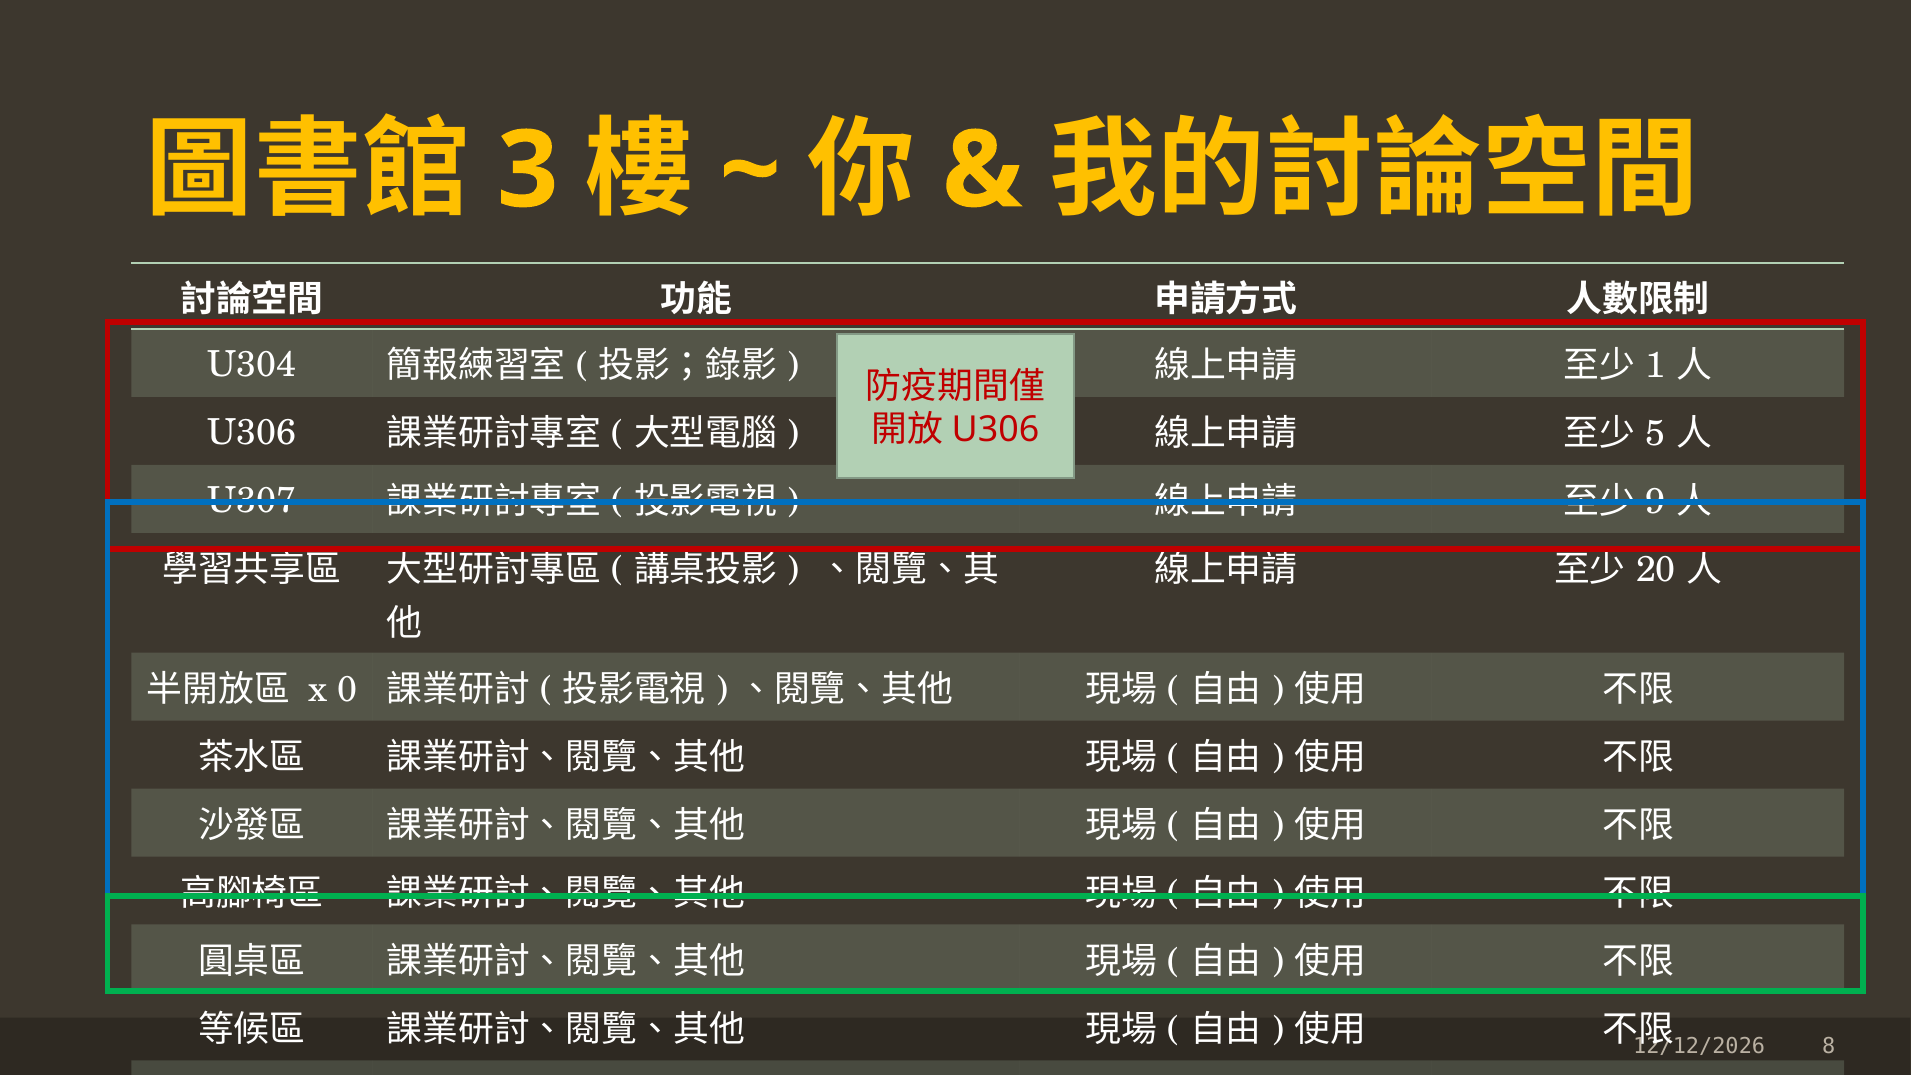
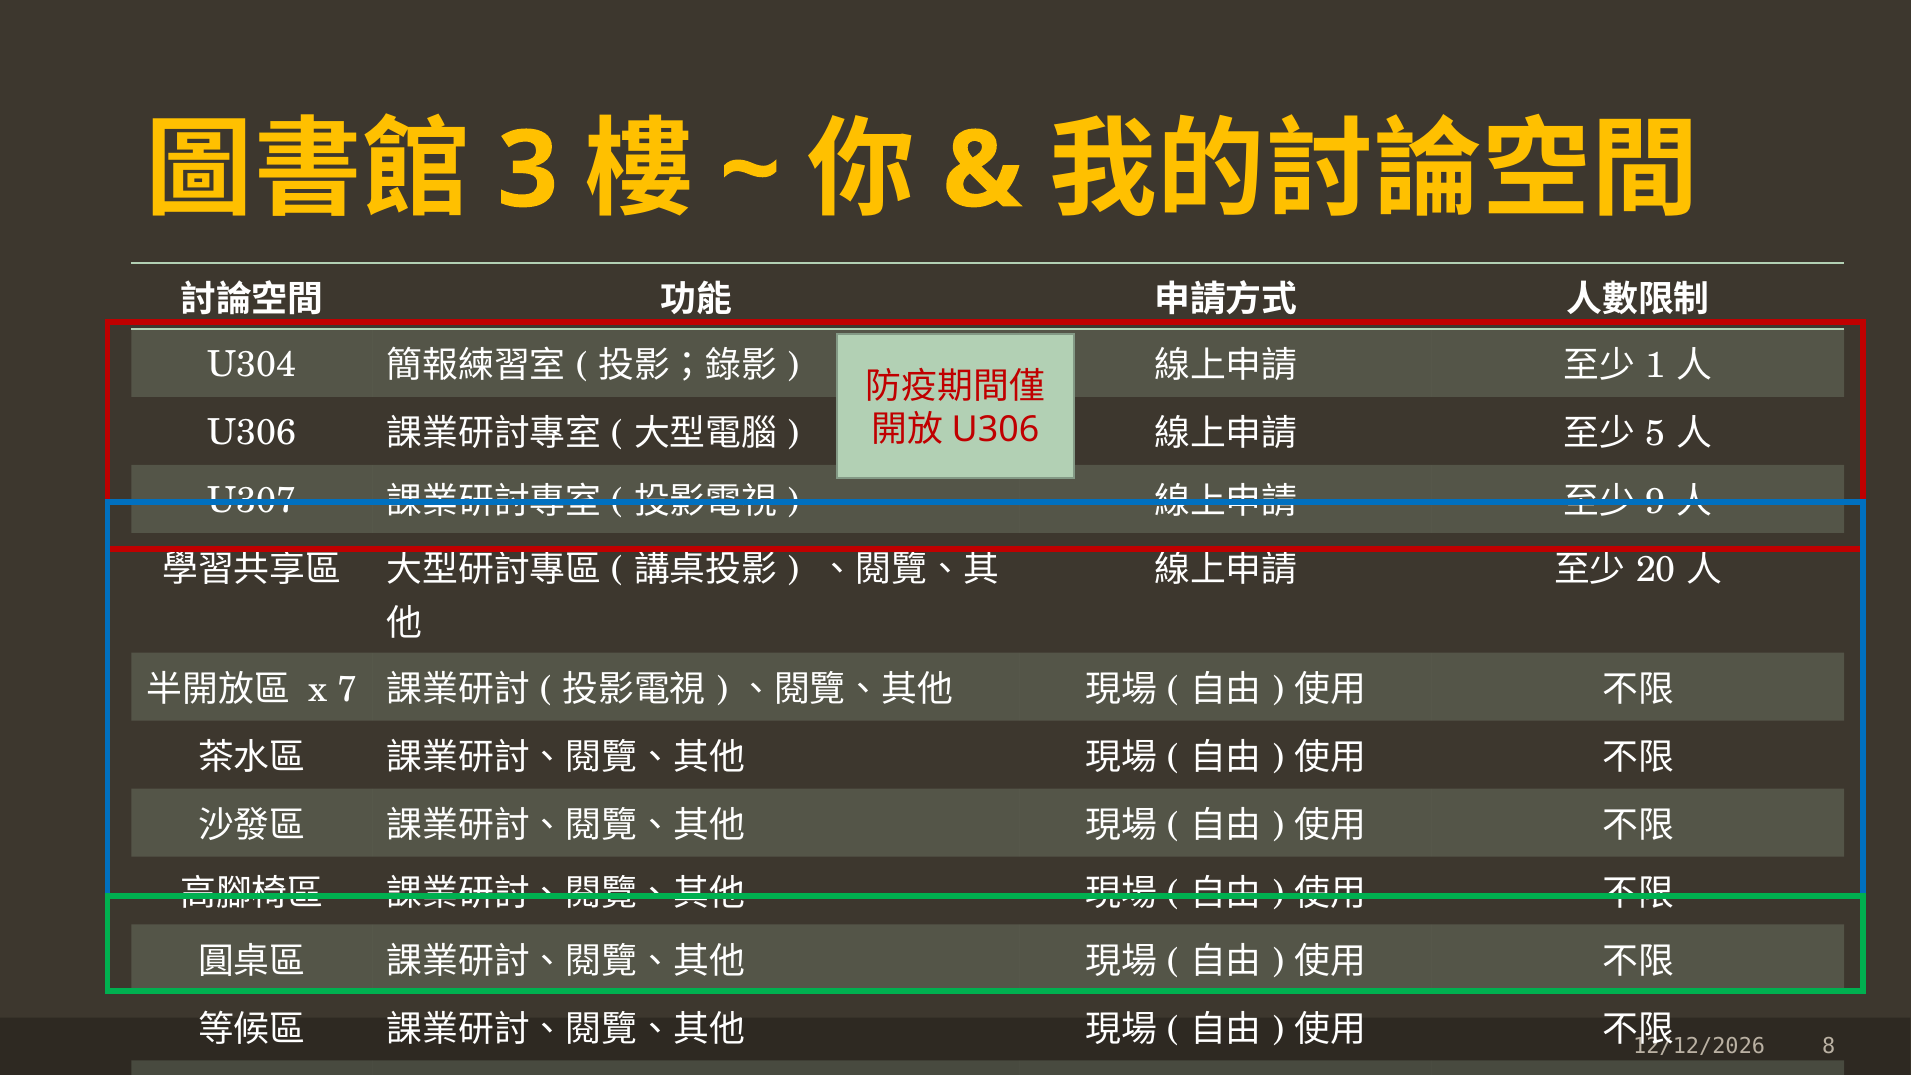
0: 0 -> 7 (347, 690)
